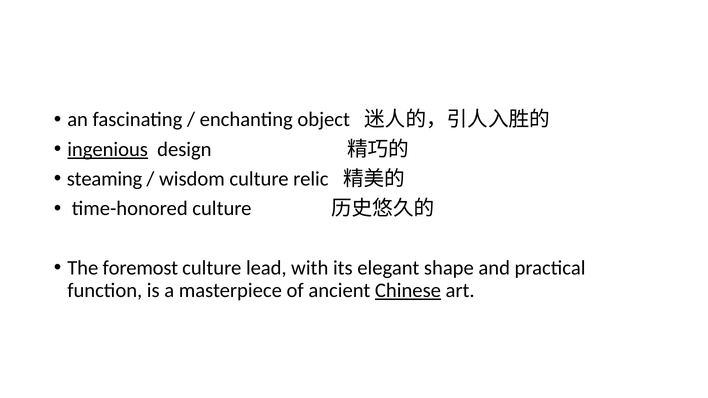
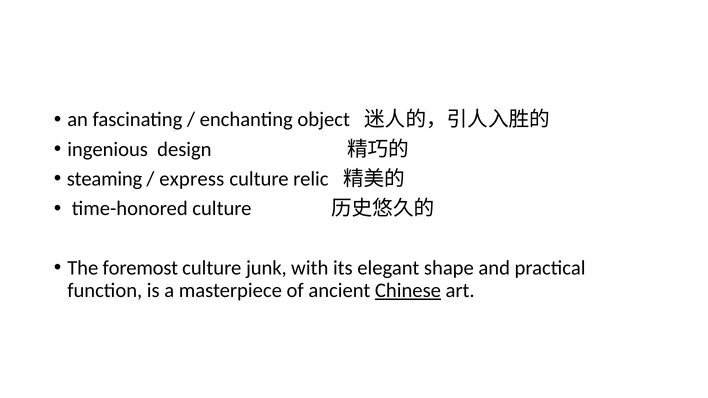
ingenious underline: present -> none (108, 149)
wisdom: wisdom -> express (192, 179)
lead: lead -> junk (266, 268)
